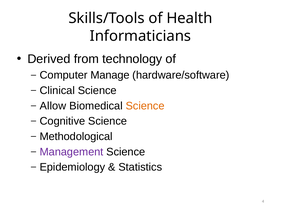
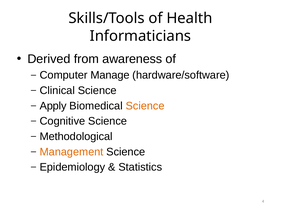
technology: technology -> awareness (132, 59)
Allow: Allow -> Apply (53, 106)
Management colour: purple -> orange (72, 152)
